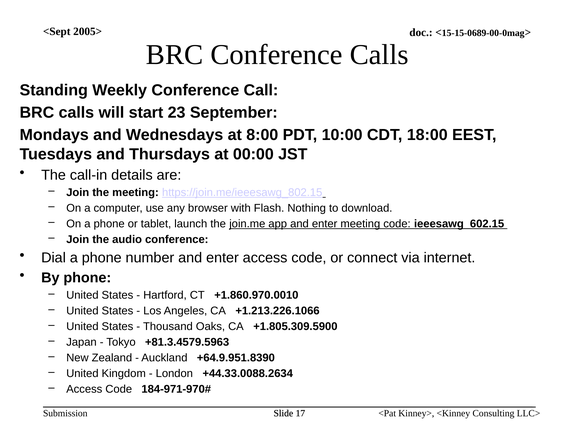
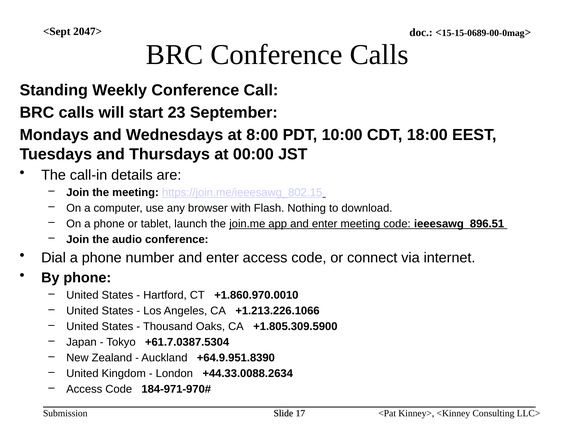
2005>: 2005> -> 2047> (88, 32)
ieeesawg_602.15: ieeesawg_602.15 -> ieeesawg_896.51 (459, 223)
+81.3.4579.5963: +81.3.4579.5963 -> +61.7.0387.5304 (187, 342)
